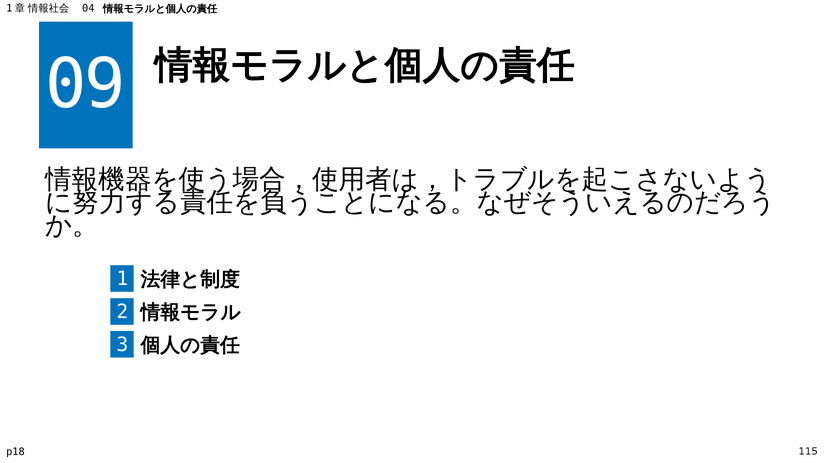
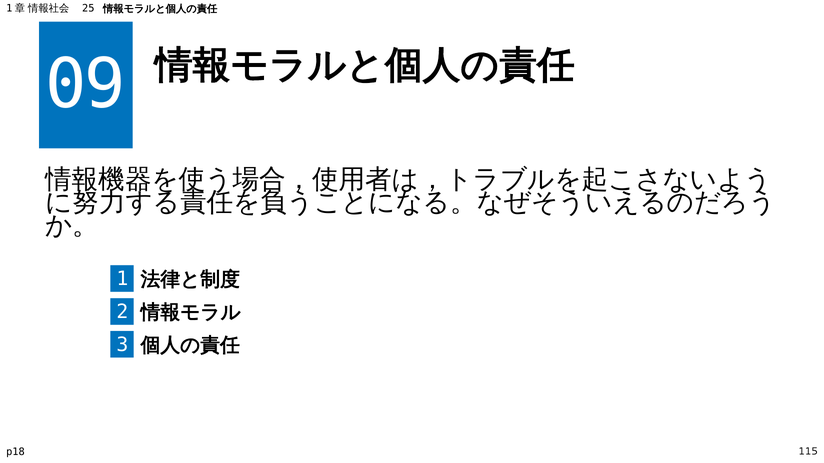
04: 04 -> 25 (88, 9)
